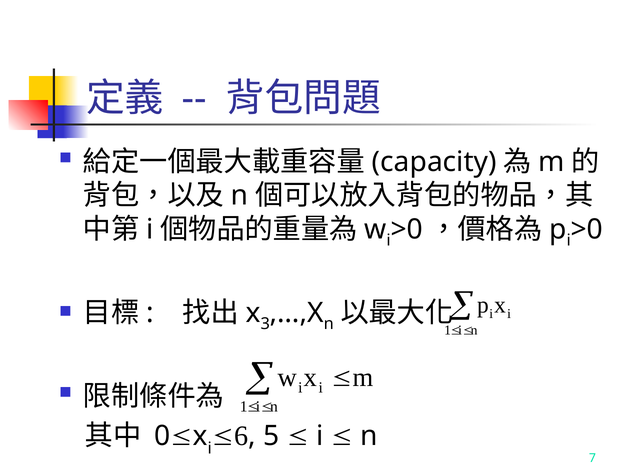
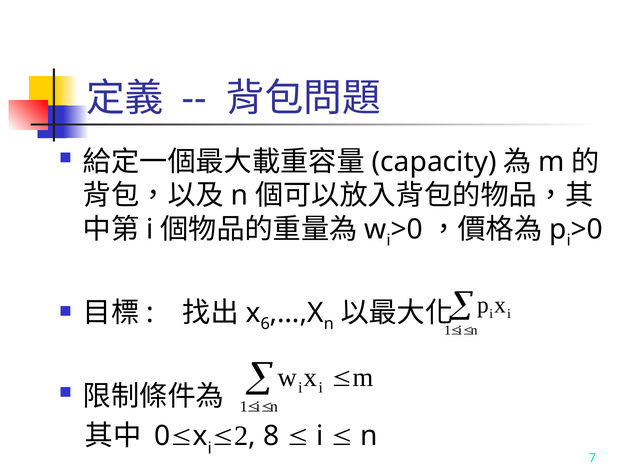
3: 3 -> 6 (265, 324)
6: 6 -> 2 (241, 436)
5: 5 -> 8 (271, 436)
